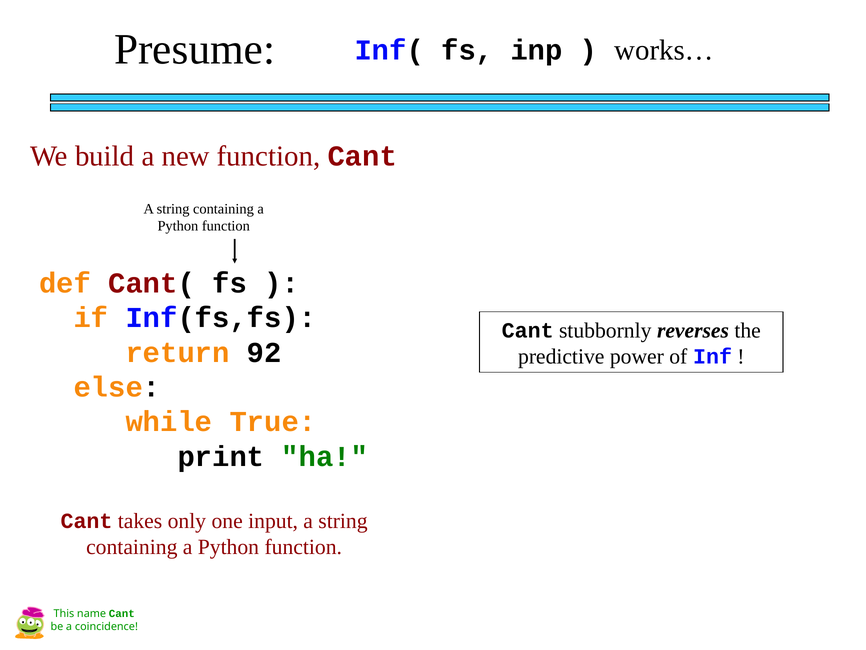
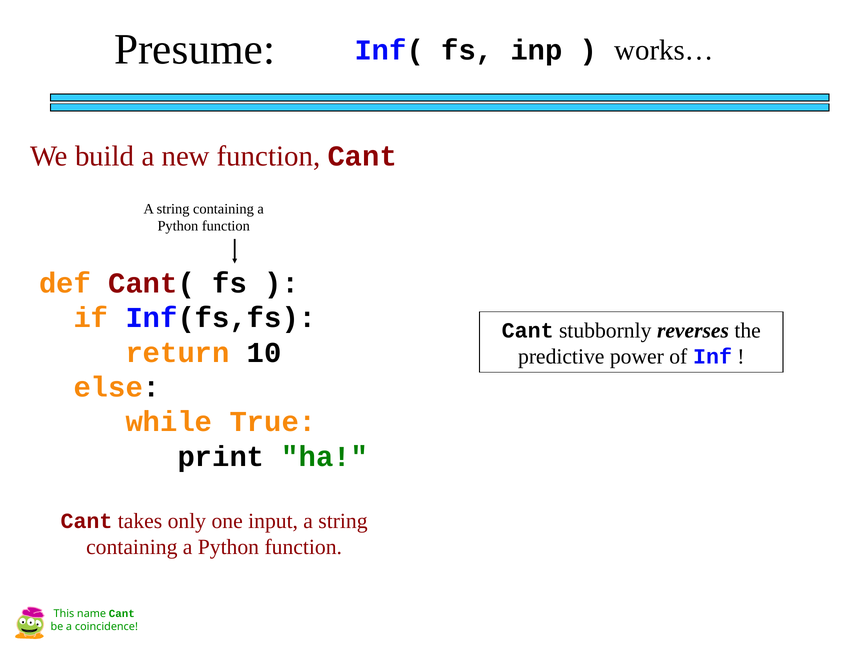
92: 92 -> 10 (264, 352)
